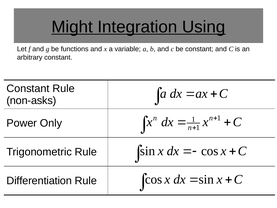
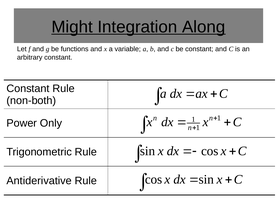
Using: Using -> Along (204, 27)
non-asks: non-asks -> non-both (31, 100)
Differentiation: Differentiation -> Antiderivative (39, 181)
